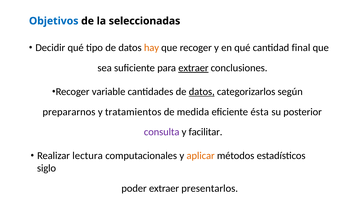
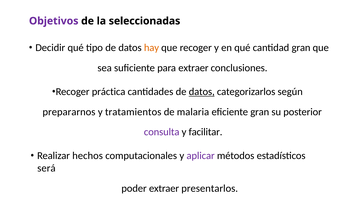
Objetivos colour: blue -> purple (54, 21)
cantidad final: final -> gran (301, 48)
extraer underline: present -> none (193, 68)
variable: variable -> práctica (109, 92)
medida: medida -> malaria (193, 112)
eficiente ésta: ésta -> gran (260, 112)
lectura: lectura -> hechos (88, 156)
aplicar colour: orange -> purple (201, 156)
siglo: siglo -> será (46, 169)
